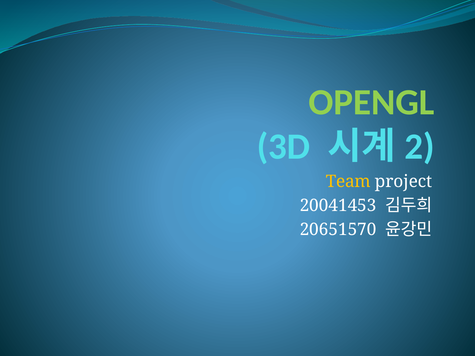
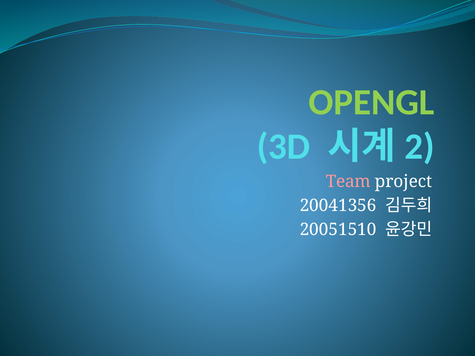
Team colour: yellow -> pink (348, 182)
20041453: 20041453 -> 20041356 (338, 206)
20651570: 20651570 -> 20051510 (338, 230)
